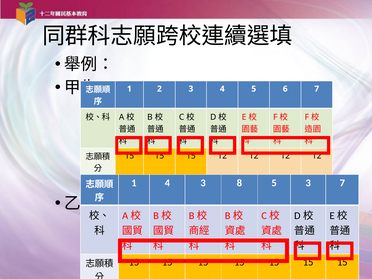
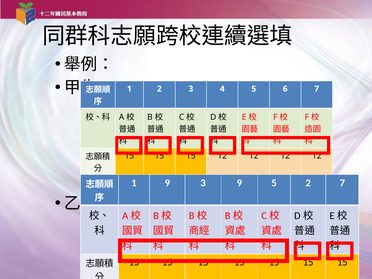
1 4: 4 -> 9 (167, 183)
3 8: 8 -> 9 (239, 183)
5 3: 3 -> 2 (308, 183)
